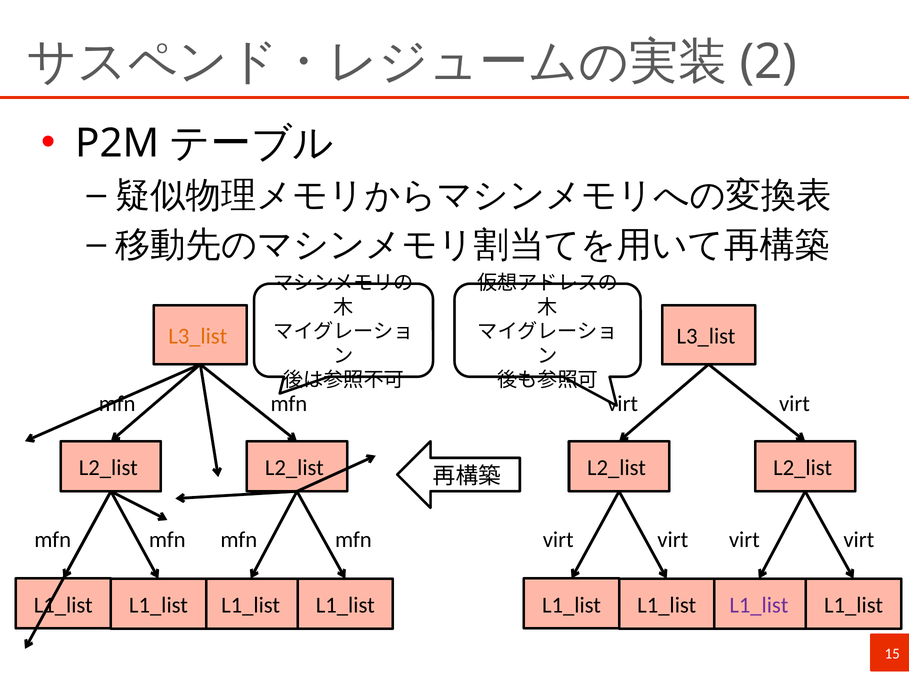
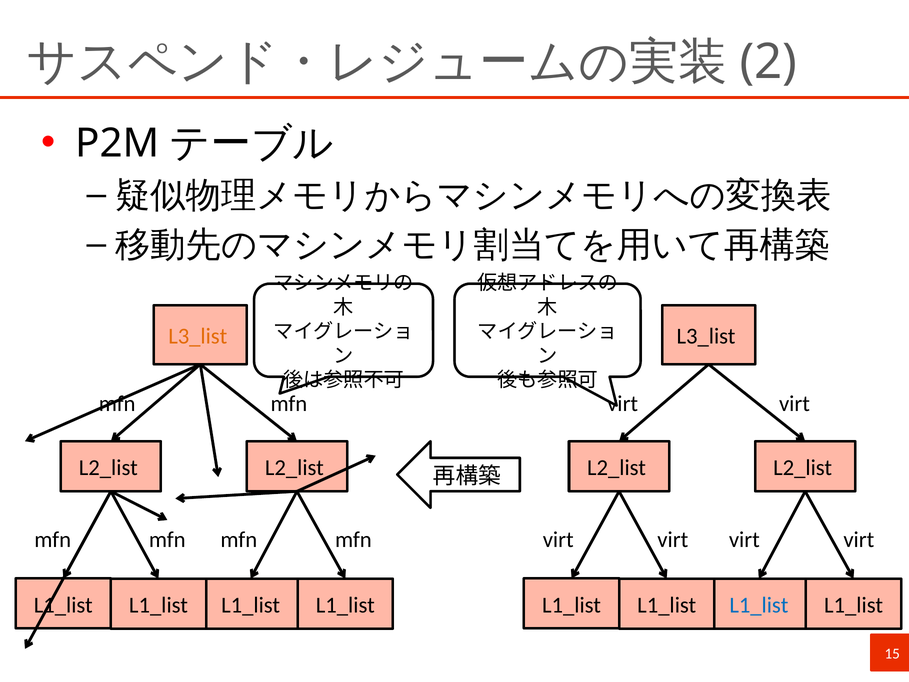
L1_list colour: purple -> blue (759, 605)
